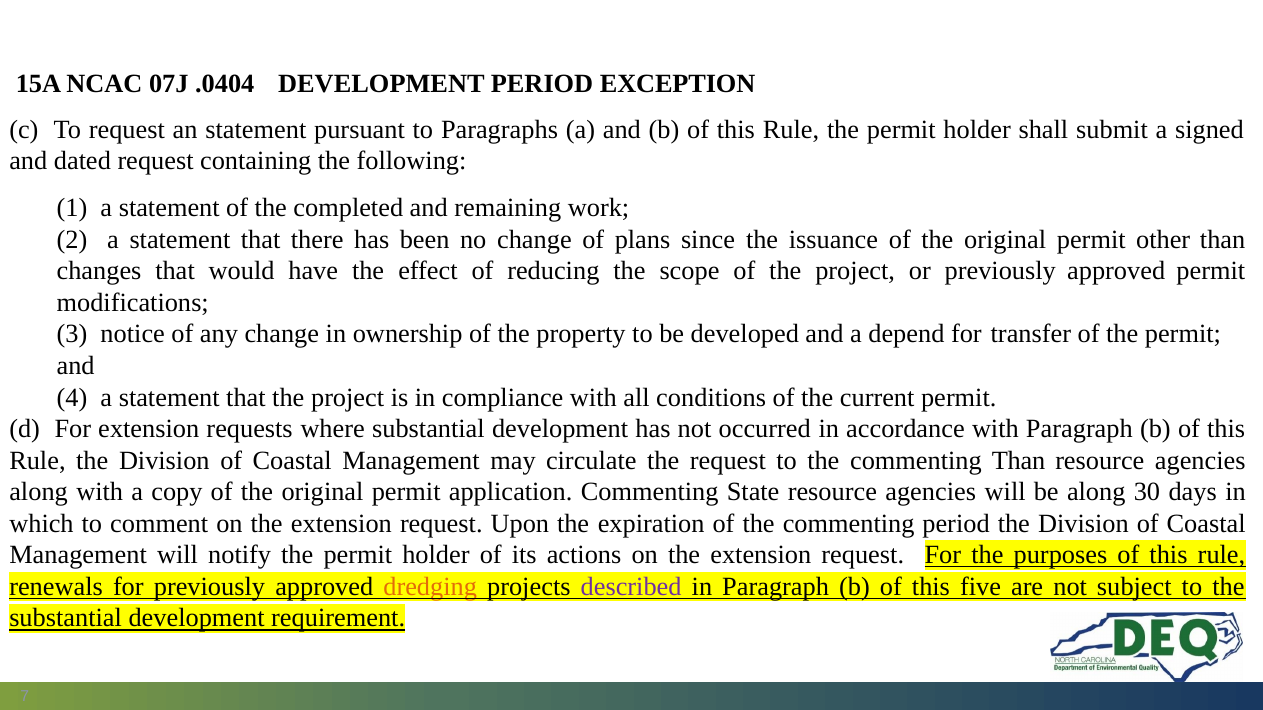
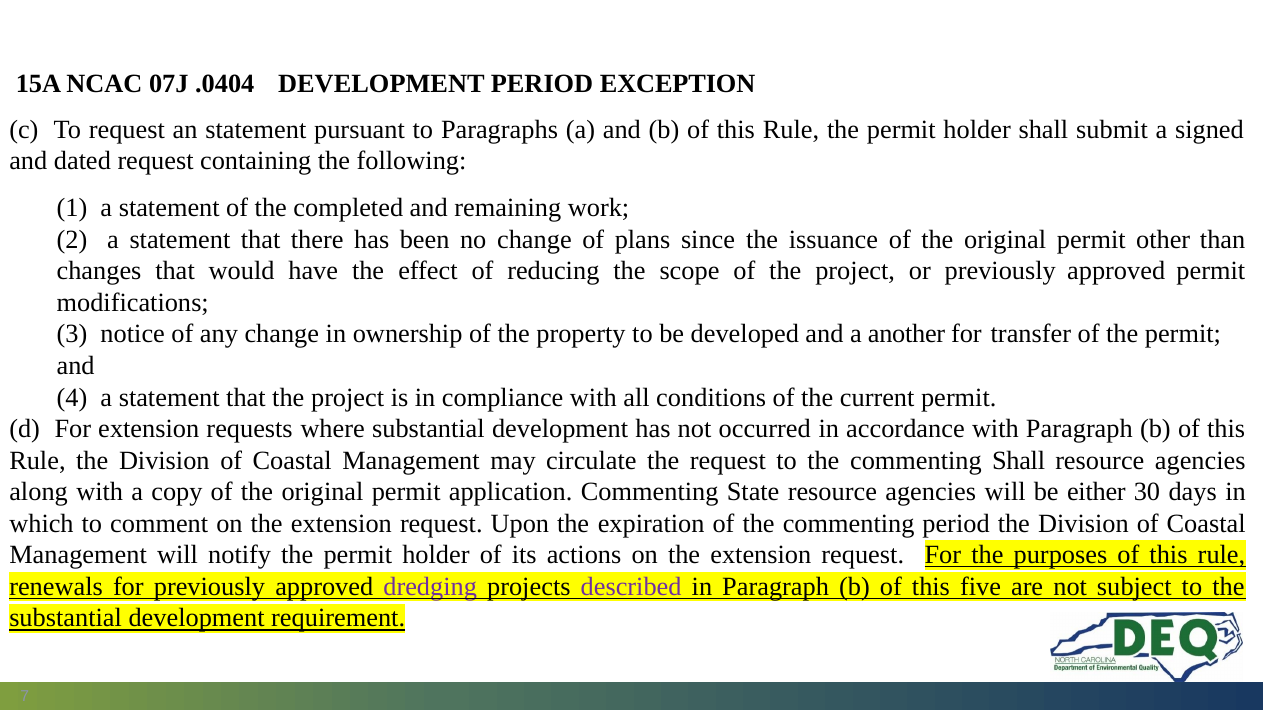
depend: depend -> another (907, 334)
commenting Than: Than -> Shall (1019, 461)
be along: along -> either (1096, 492)
dredging colour: orange -> purple (430, 587)
